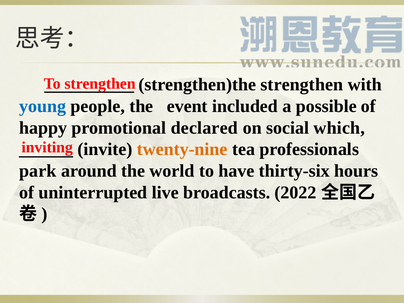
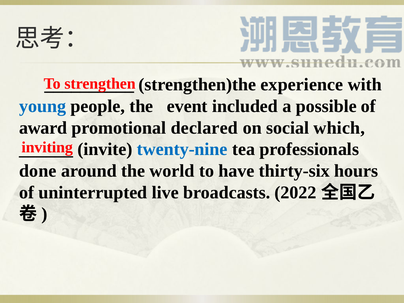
strengthen)the strengthen: strengthen -> experience (302, 85)
happy: happy -> award (43, 128)
twenty-nine colour: orange -> blue (182, 149)
park: park -> done (38, 171)
